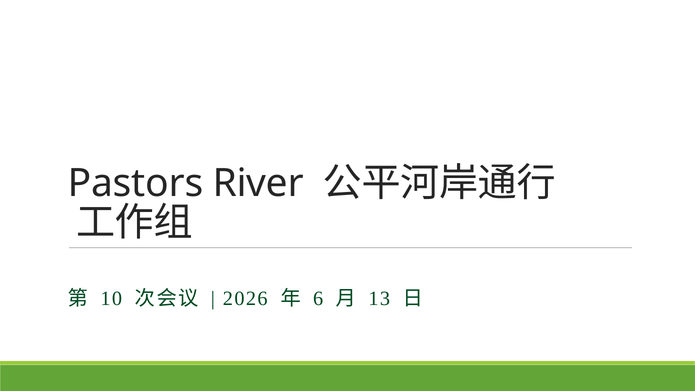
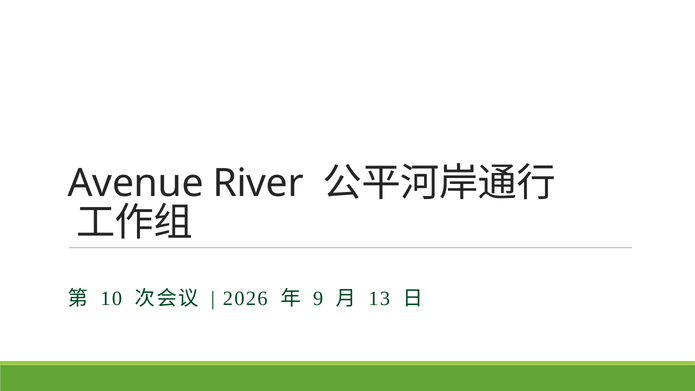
Pastors: Pastors -> Avenue (136, 183)
6: 6 -> 9 (318, 298)
